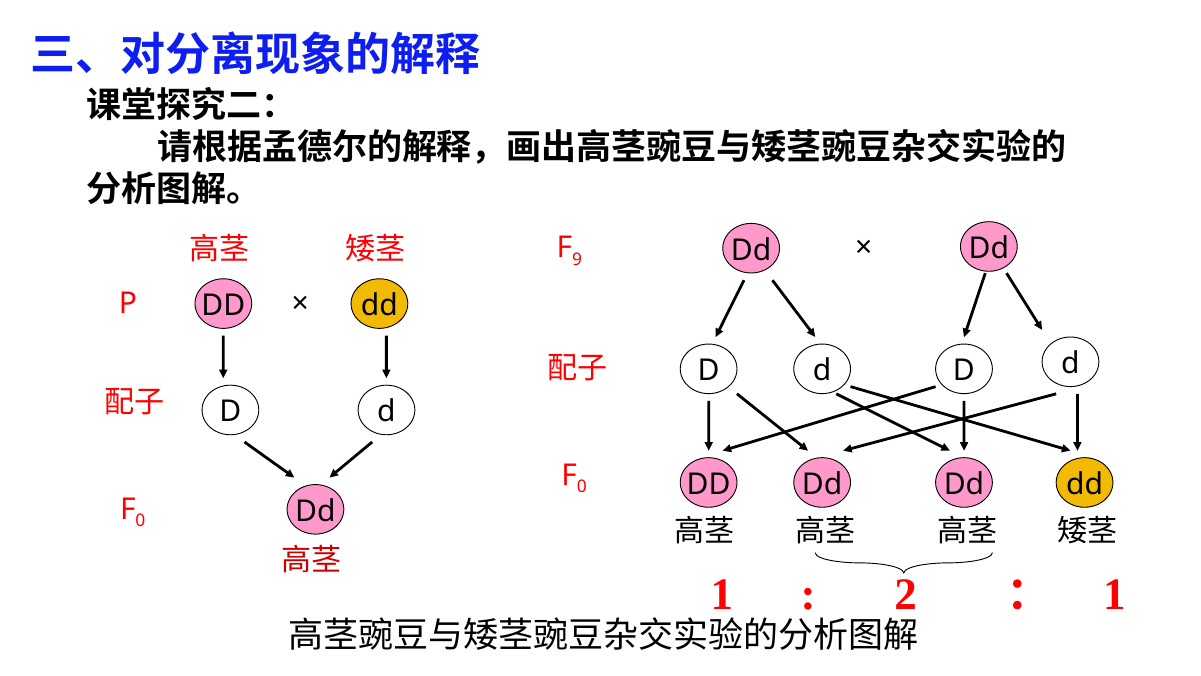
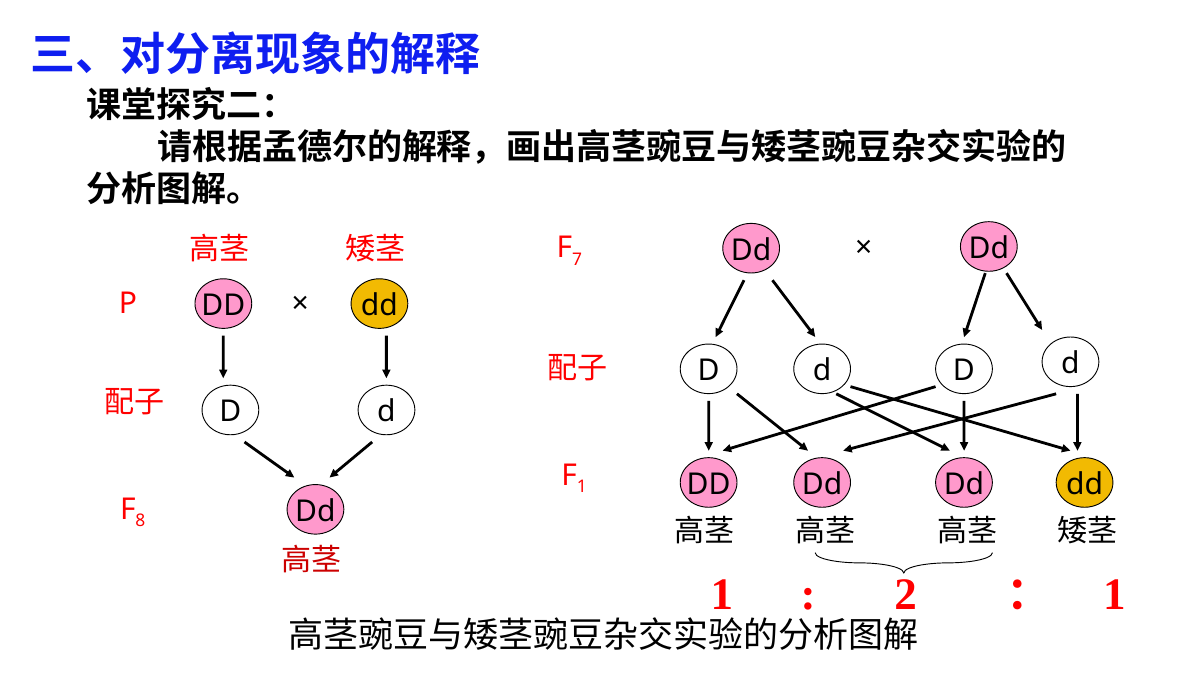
9: 9 -> 7 (577, 259)
0: 0 -> 1 (582, 487)
0: 0 -> 8 (140, 520)
